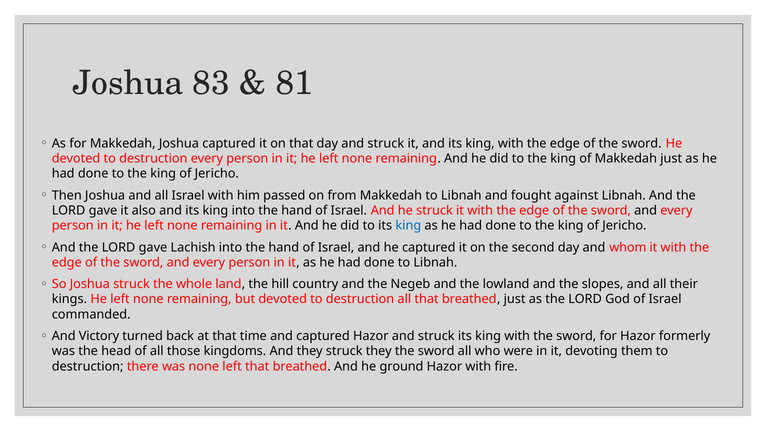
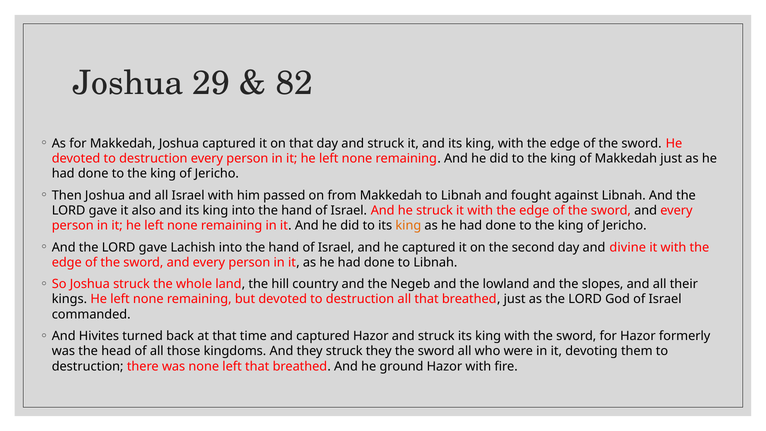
83: 83 -> 29 (211, 83)
81: 81 -> 82 (294, 83)
king colour: blue -> orange (408, 226)
whom: whom -> divine (628, 247)
Victory: Victory -> Hivites (99, 336)
